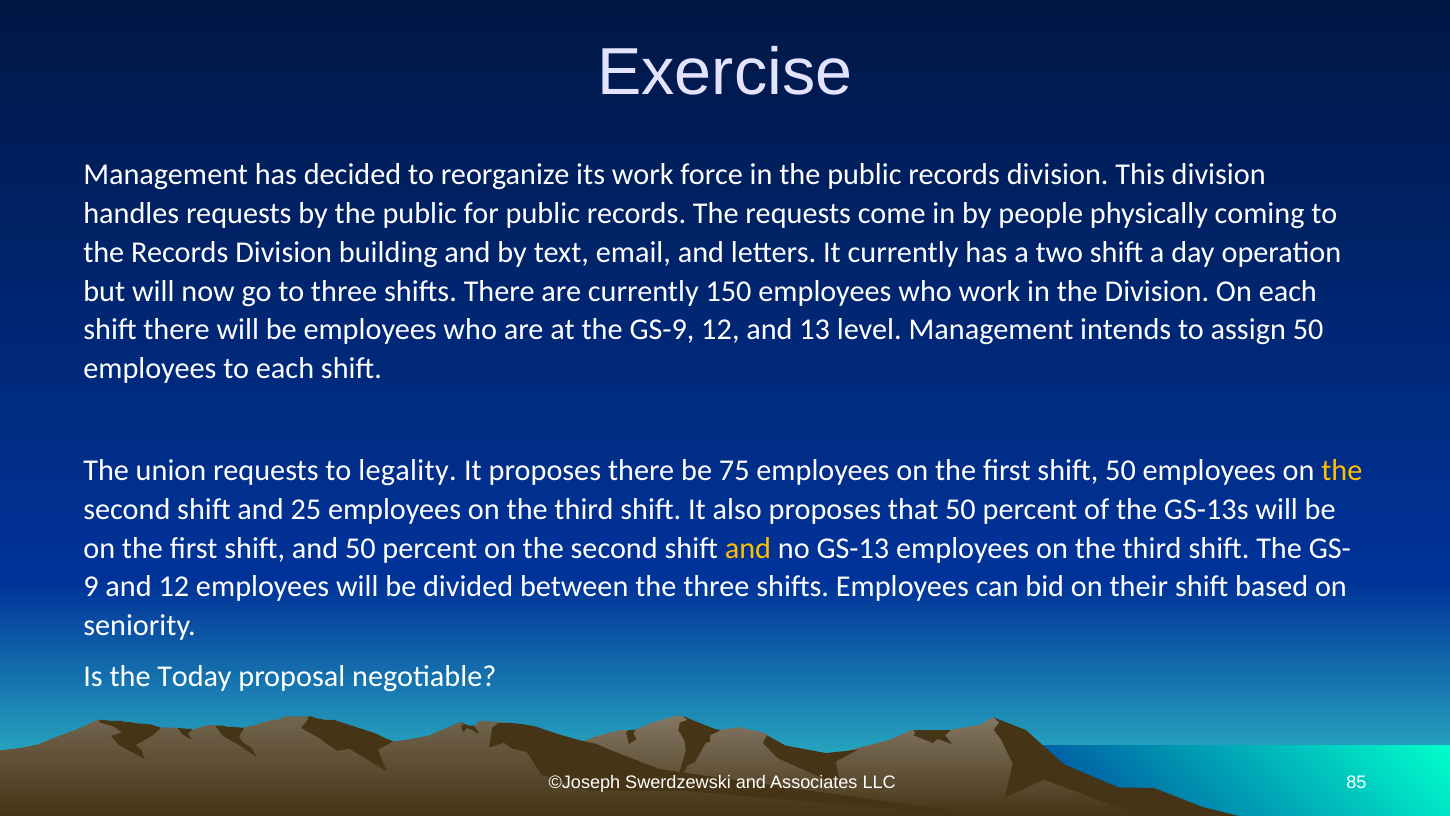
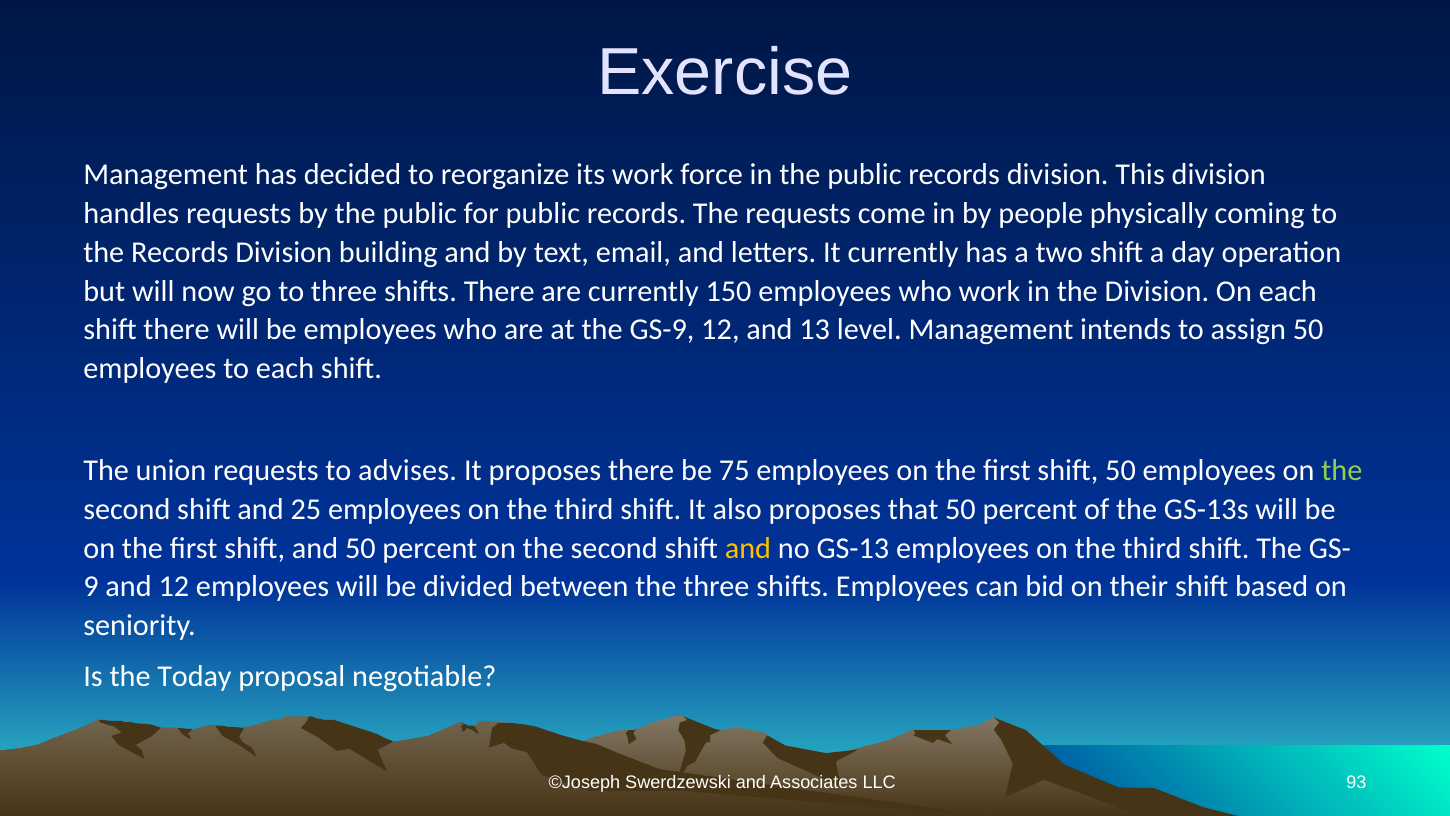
legality: legality -> advises (408, 470)
the colour: yellow -> light green (1342, 470)
85: 85 -> 93 (1357, 782)
